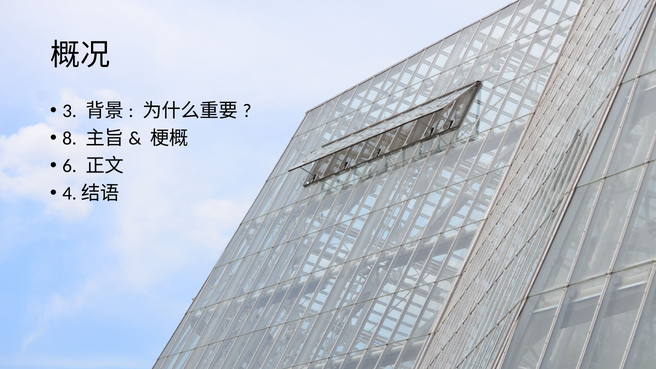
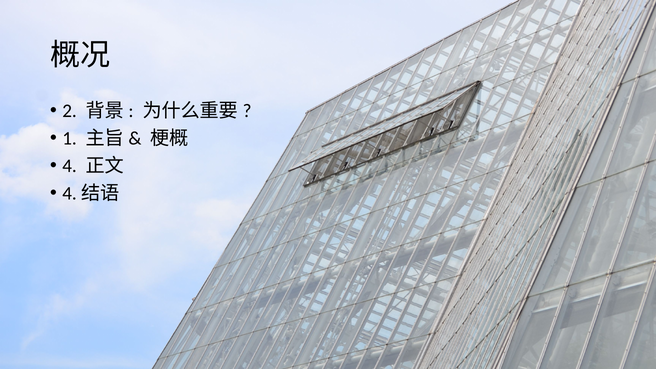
3: 3 -> 2 (70, 111)
8: 8 -> 1 (70, 138)
6: 6 -> 4 (70, 166)
